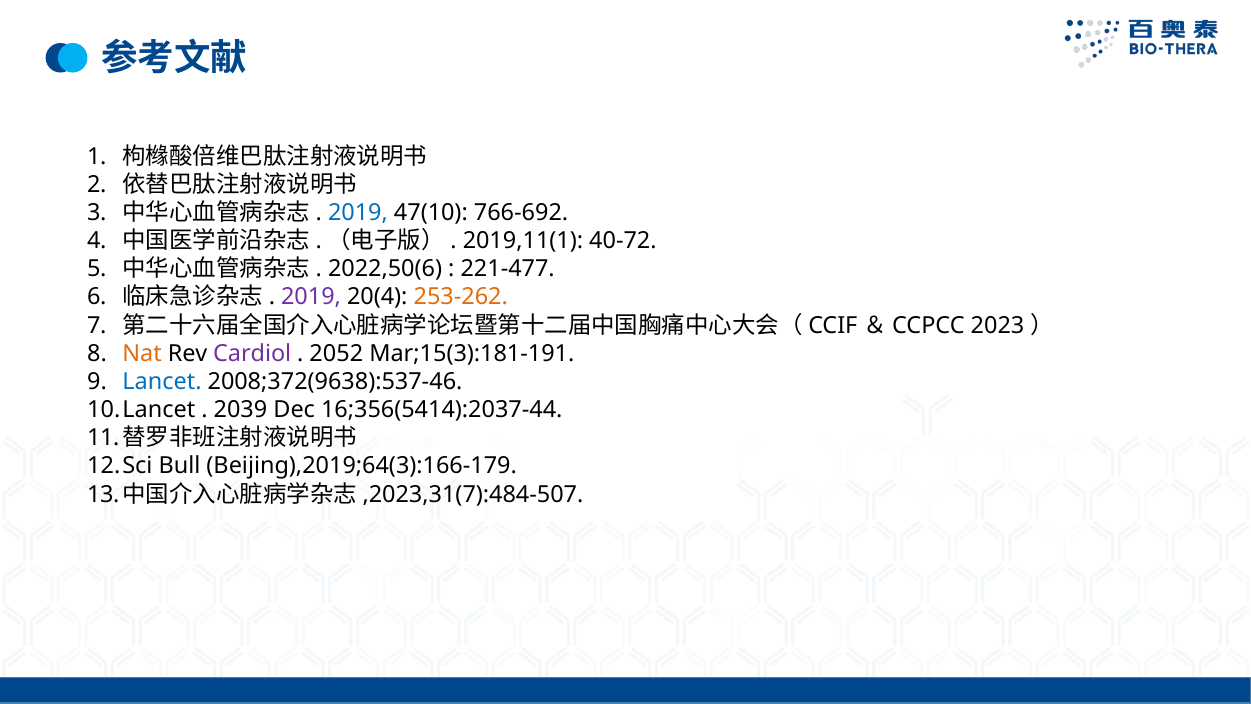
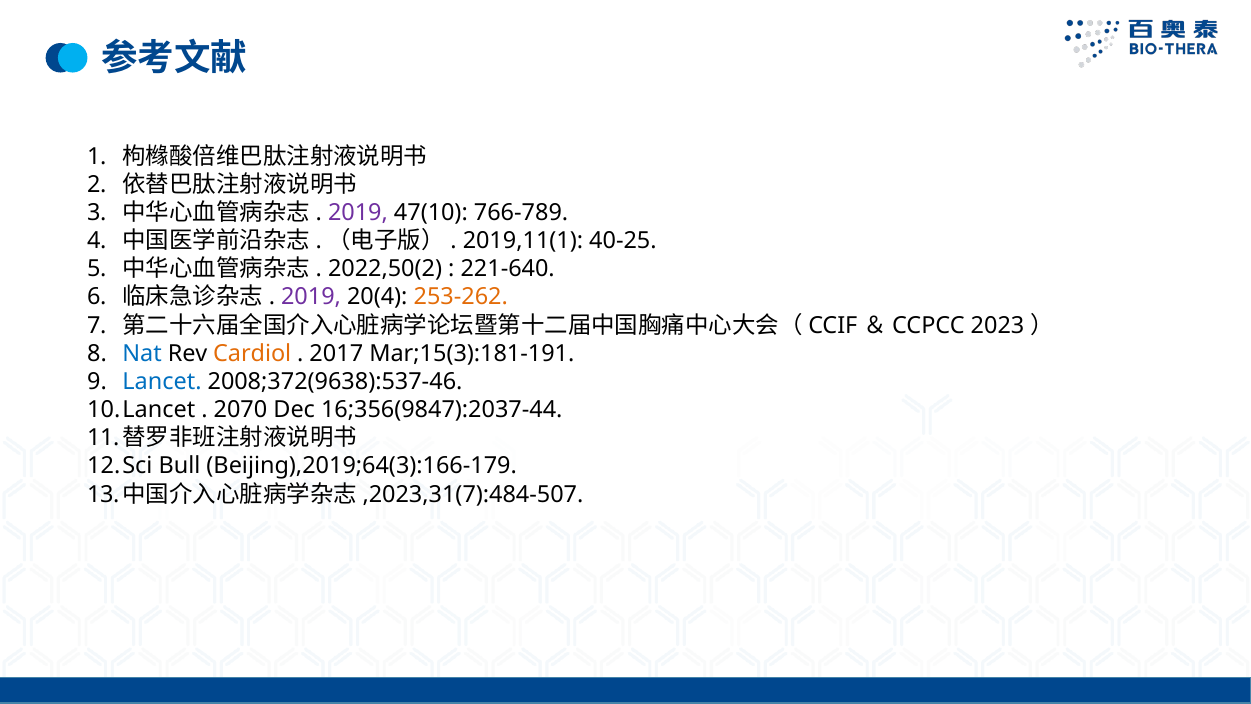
2019 colour: blue -> purple (358, 213)
766-692: 766-692 -> 766-789 (521, 213)
40-72: 40-72 -> 40-25 (623, 241)
2022,50(6: 2022,50(6 -> 2022,50(2 (385, 269)
221-477: 221-477 -> 221-640 (508, 269)
Nat colour: orange -> blue (142, 353)
Cardiol colour: purple -> orange (252, 353)
2052: 2052 -> 2017 (336, 353)
2039: 2039 -> 2070 (240, 410)
16;356(5414):2037-44: 16;356(5414):2037-44 -> 16;356(9847):2037-44 (442, 410)
